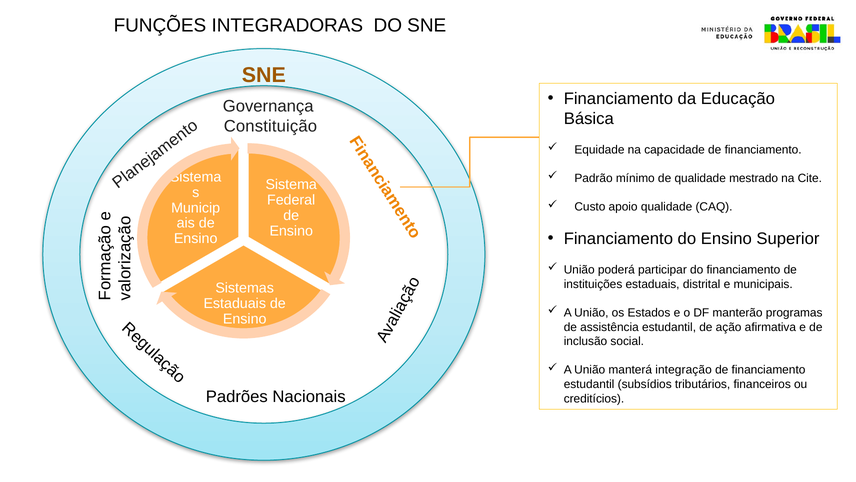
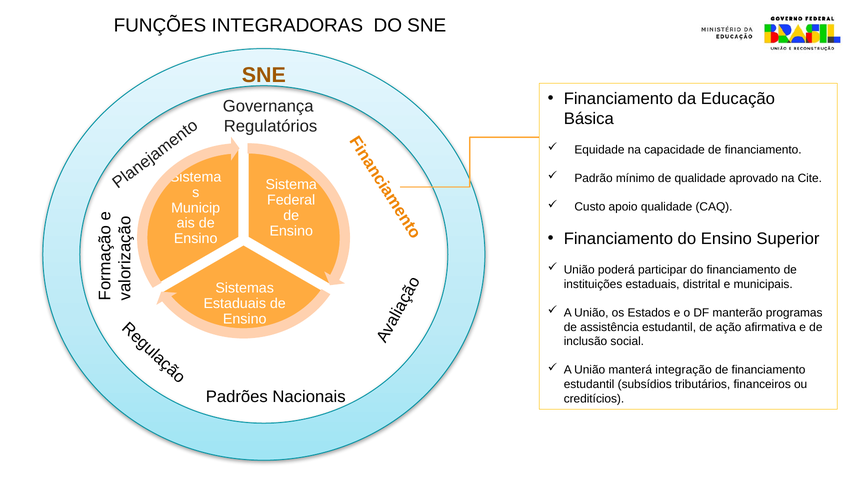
Constituição: Constituição -> Regulatórios (271, 126)
mestrado: mestrado -> aprovado (754, 178)
